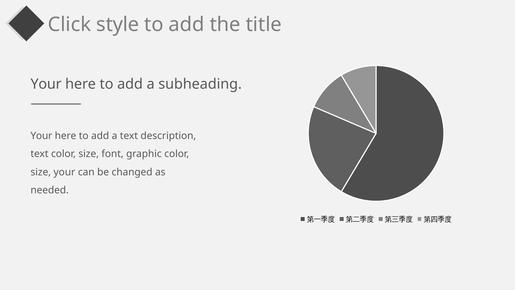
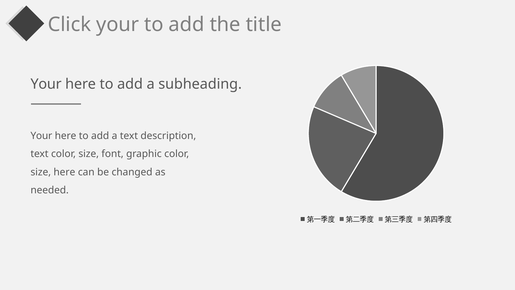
Click style: style -> your (118, 25)
size your: your -> here (64, 172)
